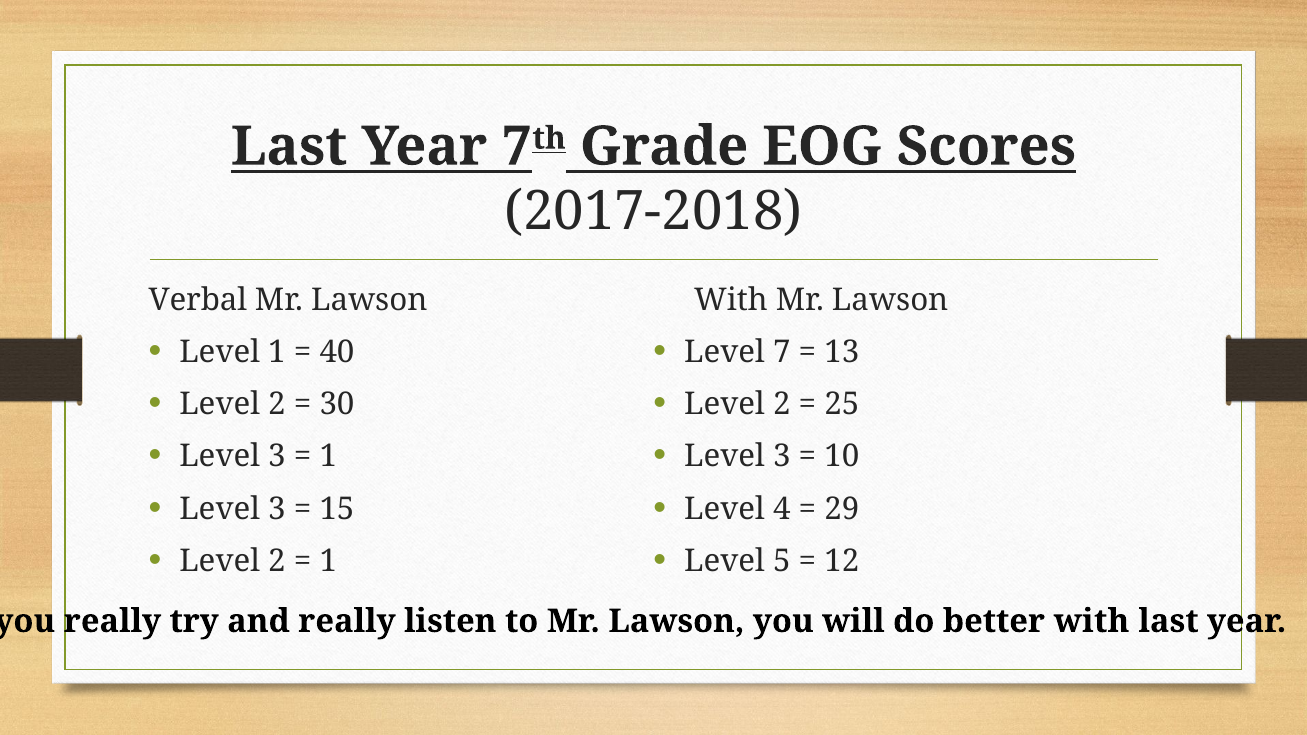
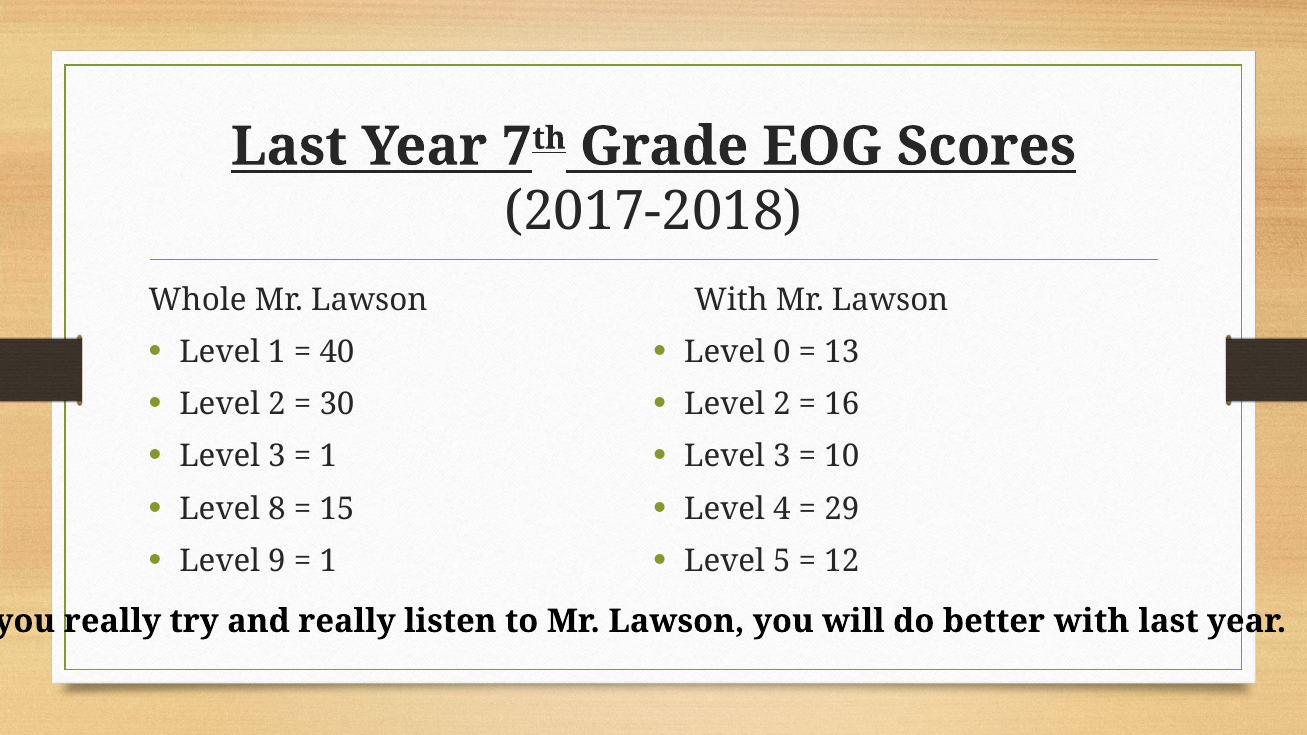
Verbal: Verbal -> Whole (198, 300)
7: 7 -> 0 (782, 352)
25: 25 -> 16 (842, 404)
3: 3 -> 8 (277, 509)
2: 2 -> 9 (277, 561)
